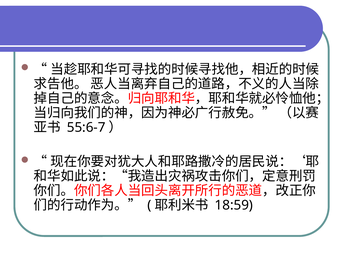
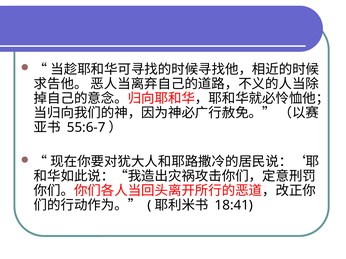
18:59: 18:59 -> 18:41 (234, 206)
